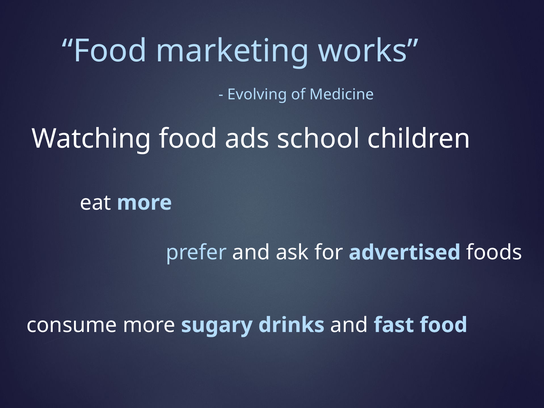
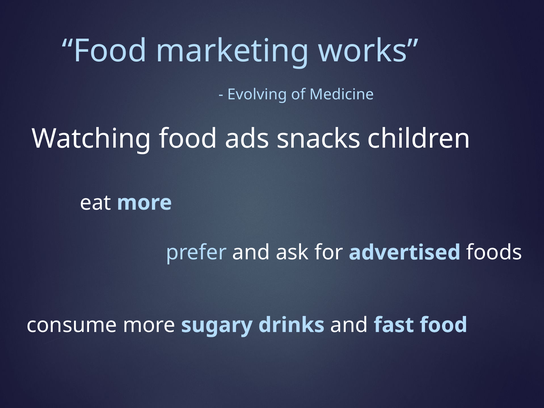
school: school -> snacks (319, 139)
